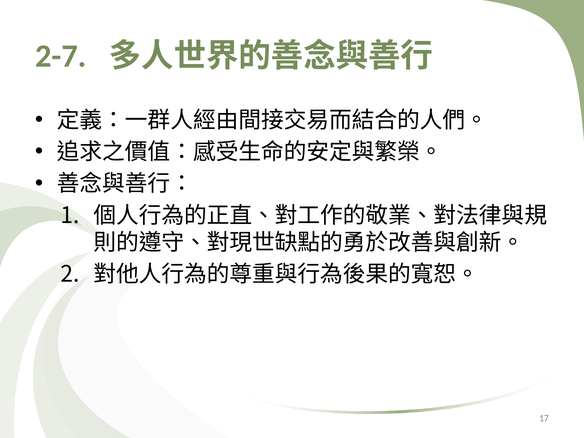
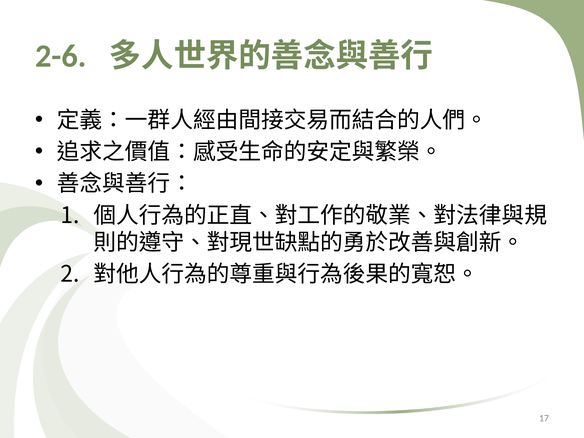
2-7: 2-7 -> 2-6 (61, 56)
